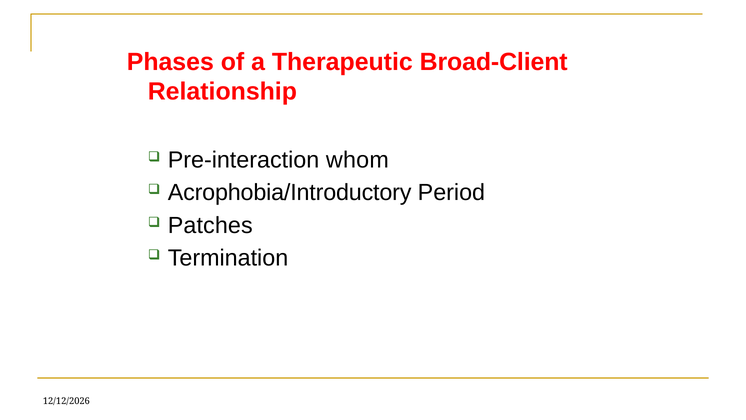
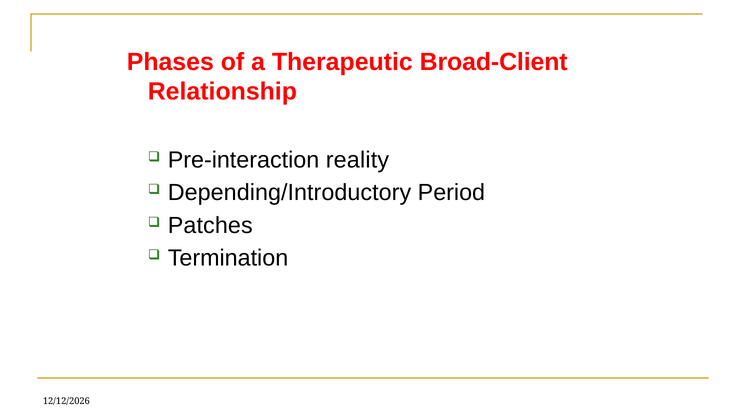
whom: whom -> reality (357, 160)
Acrophobia/Introductory: Acrophobia/Introductory -> Depending/Introductory (290, 193)
